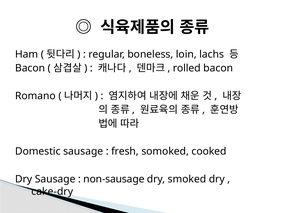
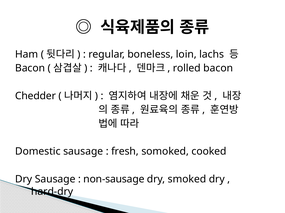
Romano: Romano -> Chedder (35, 96)
cake-dry: cake-dry -> hard-dry (52, 192)
